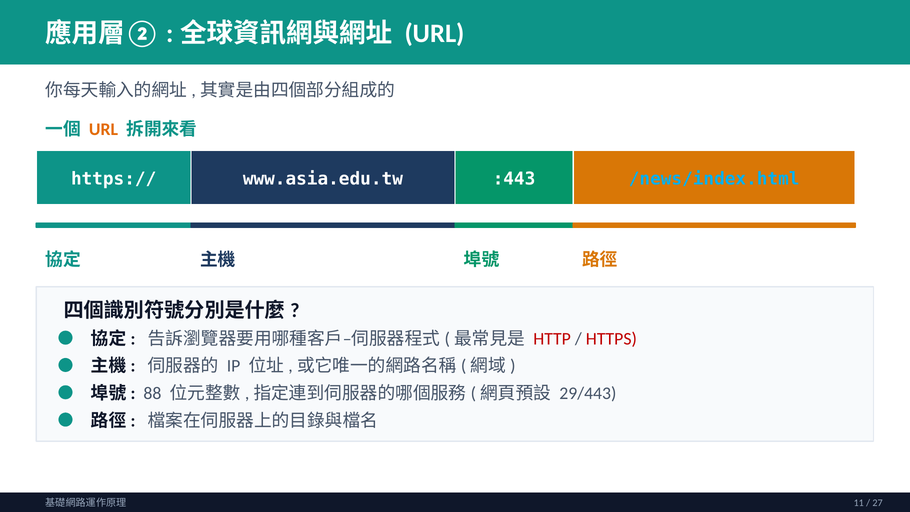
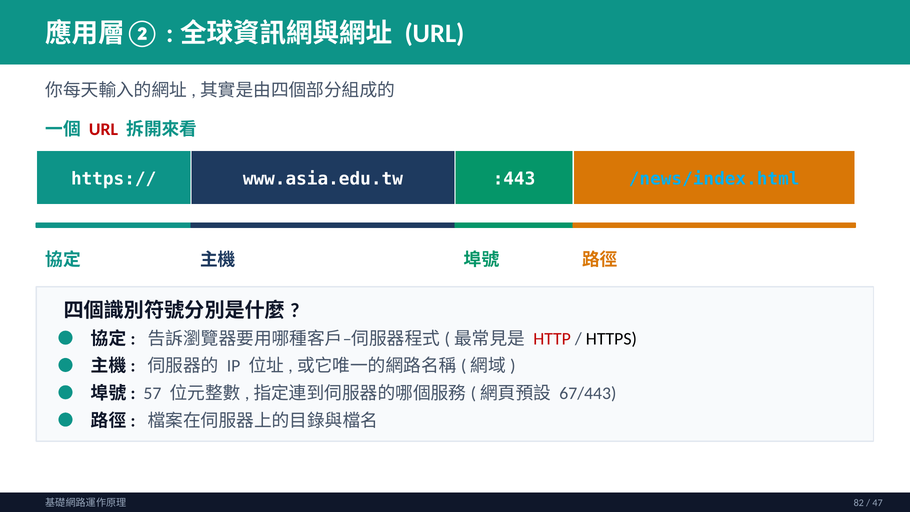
URL colour: orange -> red (103, 130)
HTTPS colour: red -> black (611, 339)
88: 88 -> 57 (152, 393)
29/443: 29/443 -> 67/443 (588, 393)
11: 11 -> 82 (859, 503)
27: 27 -> 47 (878, 503)
